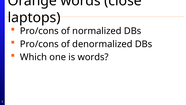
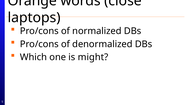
is words: words -> might (93, 57)
